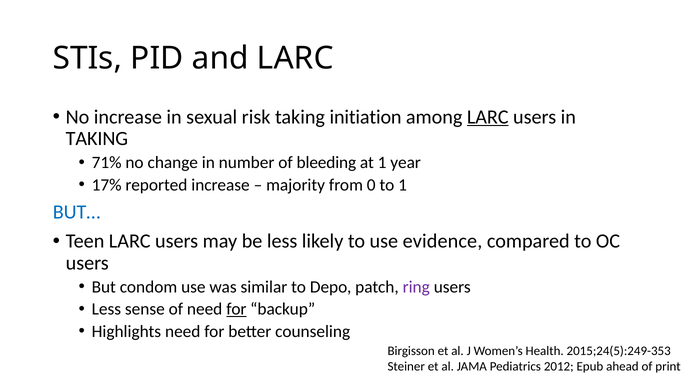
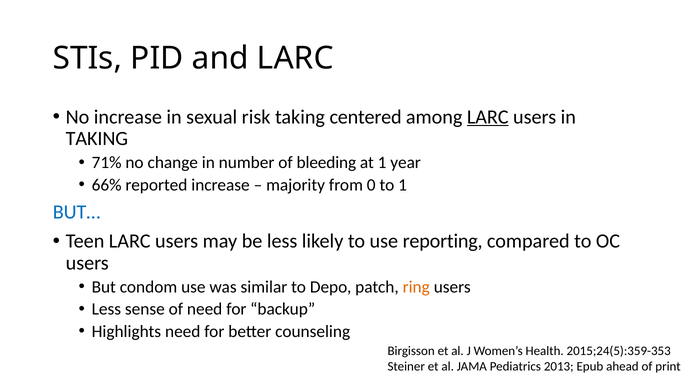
initiation: initiation -> centered (366, 117)
17%: 17% -> 66% (107, 185)
evidence: evidence -> reporting (443, 241)
ring colour: purple -> orange (416, 287)
for underline: present -> none (236, 309)
2015;24(5):249-353: 2015;24(5):249-353 -> 2015;24(5):359-353 (619, 351)
2012: 2012 -> 2013 (559, 367)
